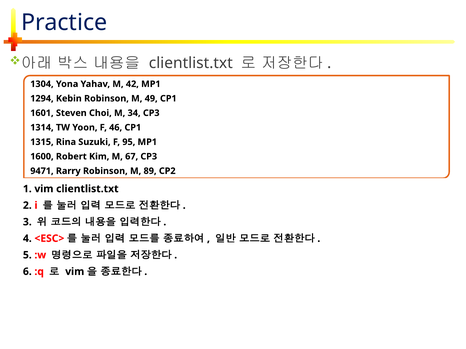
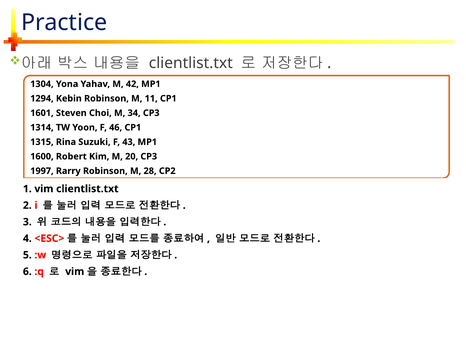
49: 49 -> 11 (151, 99)
95: 95 -> 43 (129, 142)
67: 67 -> 20 (132, 157)
9471: 9471 -> 1997 (42, 171)
89: 89 -> 28 (150, 171)
